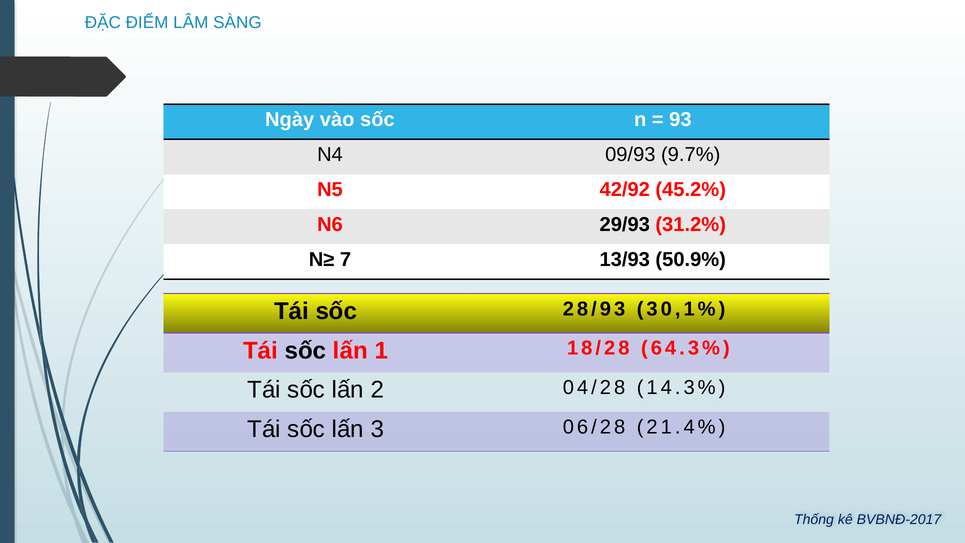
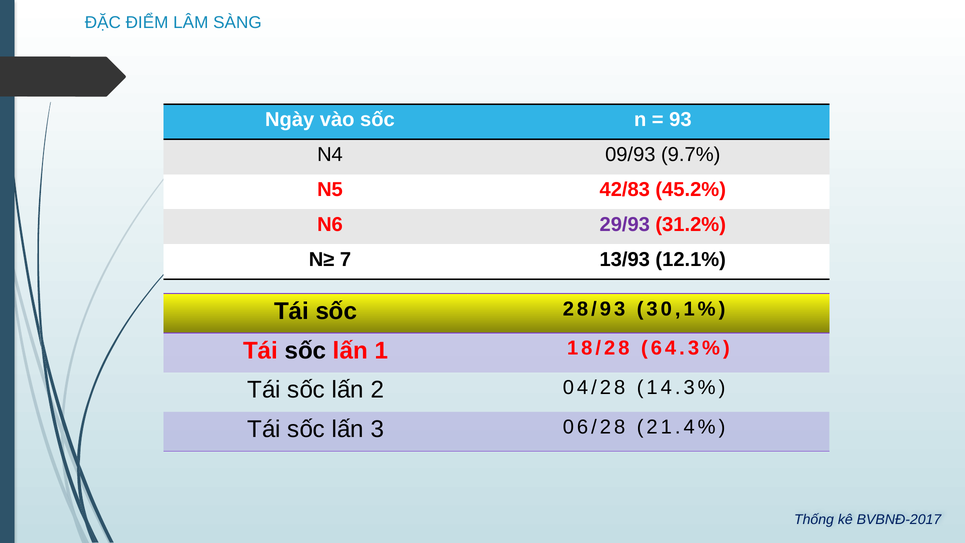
42/92: 42/92 -> 42/83 (625, 189)
29/93 colour: black -> purple (625, 224)
50.9%: 50.9% -> 12.1% (691, 259)
